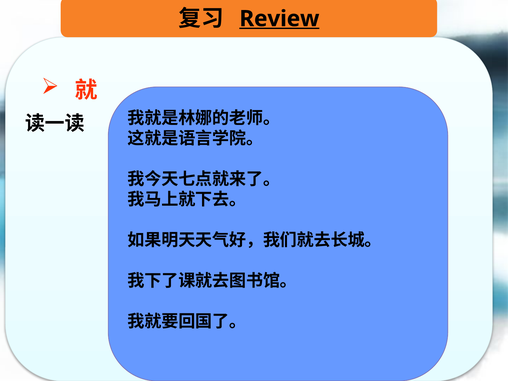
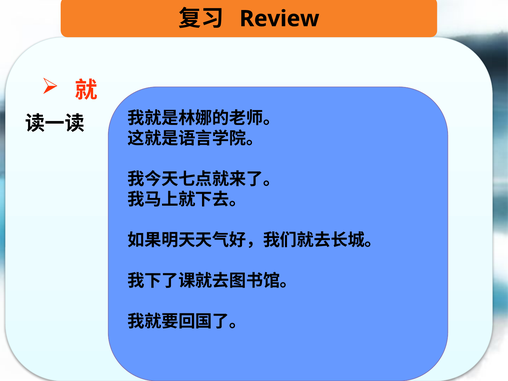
Review underline: present -> none (279, 19)
